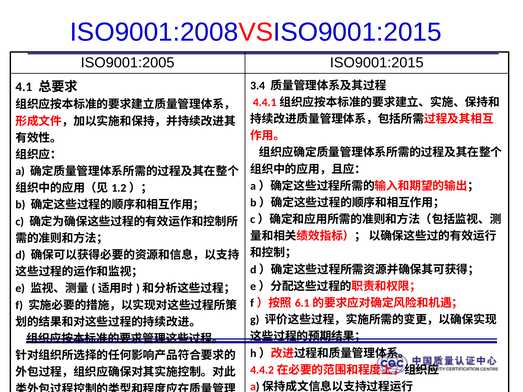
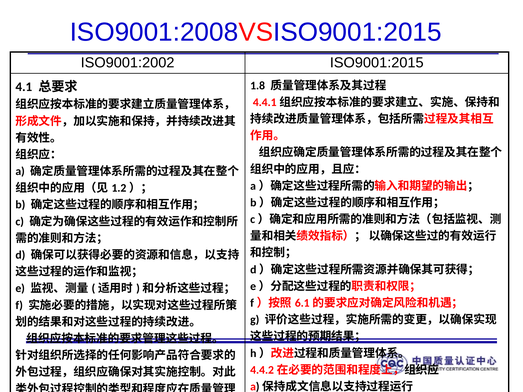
ISO9001:2005: ISO9001:2005 -> ISO9001:2002 (128, 63)
3.4: 3.4 -> 1.8 (258, 86)
